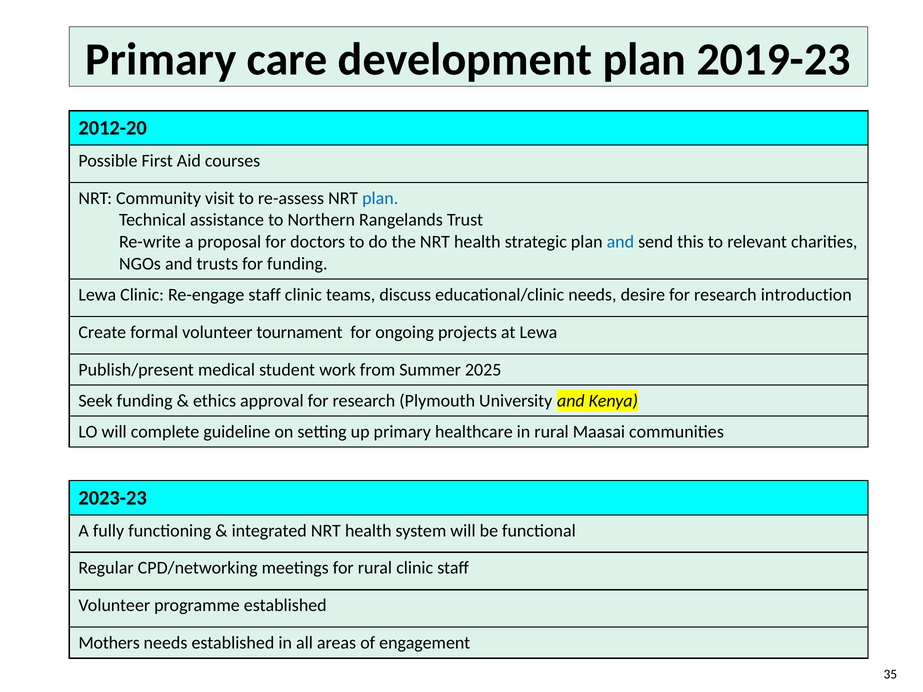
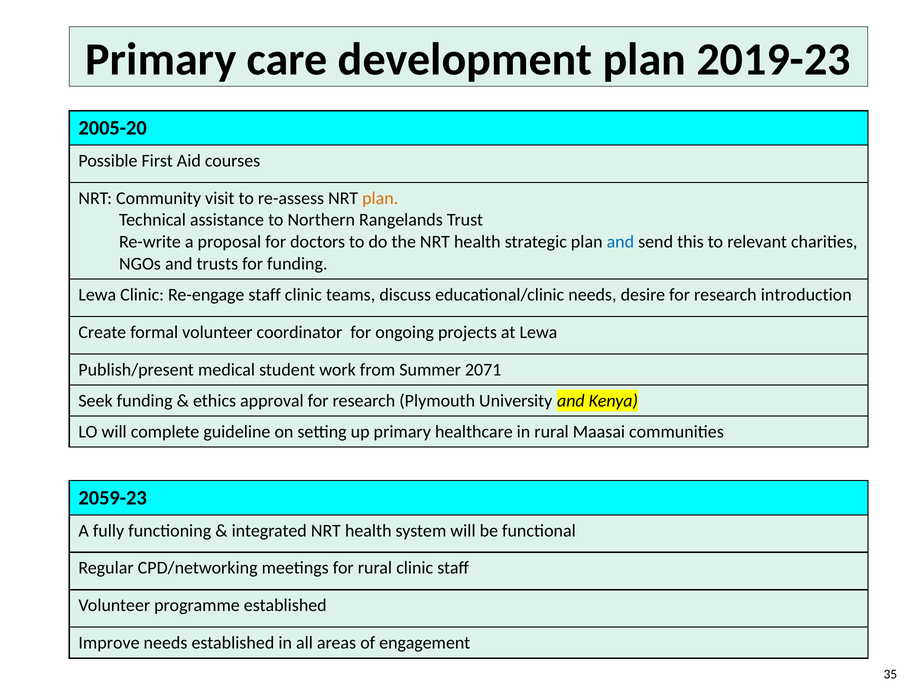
2012-20: 2012-20 -> 2005-20 (113, 128)
plan colour: blue -> orange (380, 198)
tournament: tournament -> coordinator (299, 332)
2025: 2025 -> 2071 (483, 370)
2023-23: 2023-23 -> 2059-23 (113, 498)
Mothers: Mothers -> Improve (109, 643)
